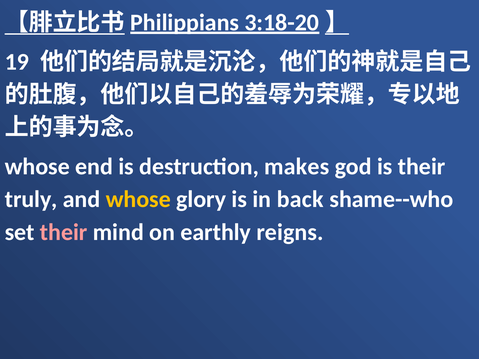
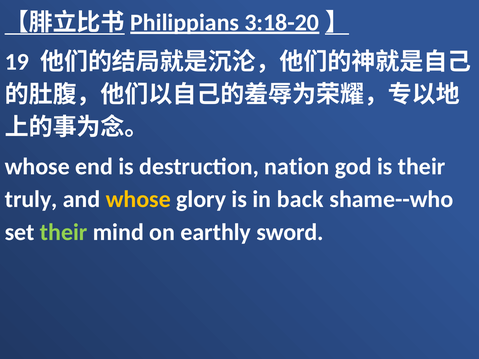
makes: makes -> nation (297, 167)
their colour: pink -> light green (64, 232)
reigns: reigns -> sword (290, 232)
